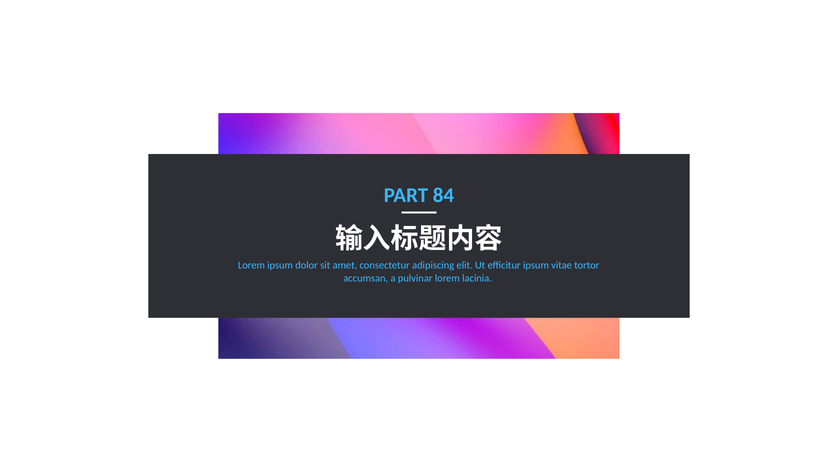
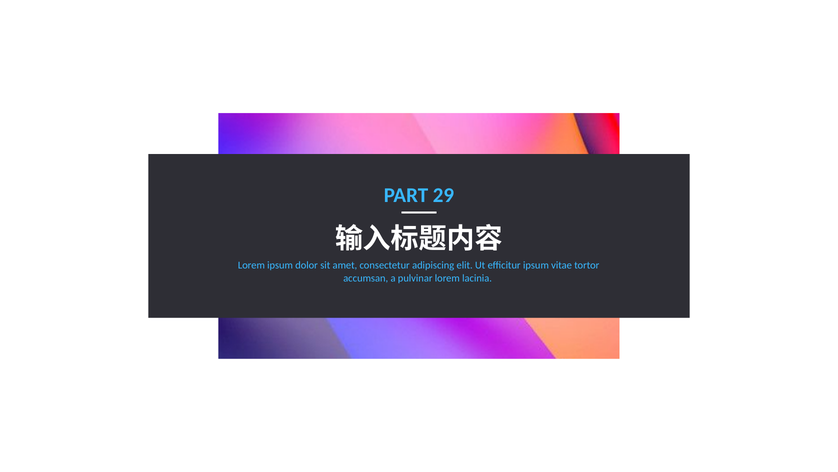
84: 84 -> 29 (443, 195)
